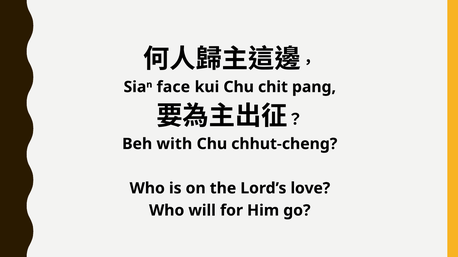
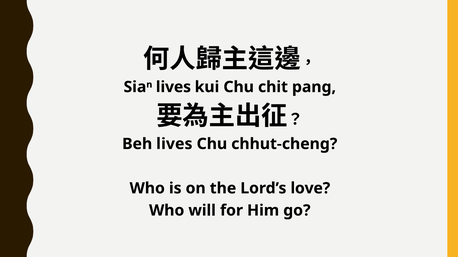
face: face -> lives (173, 87)
Beh with: with -> lives (174, 144)
